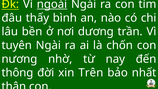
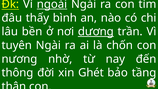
dương underline: none -> present (96, 32)
Trên: Trên -> Ghét (91, 73)
nhất: nhất -> tầng (144, 73)
